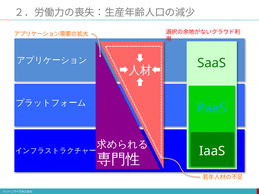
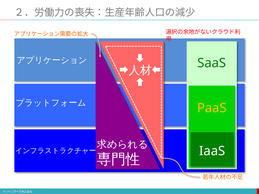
PaaS colour: light blue -> yellow (212, 108)
